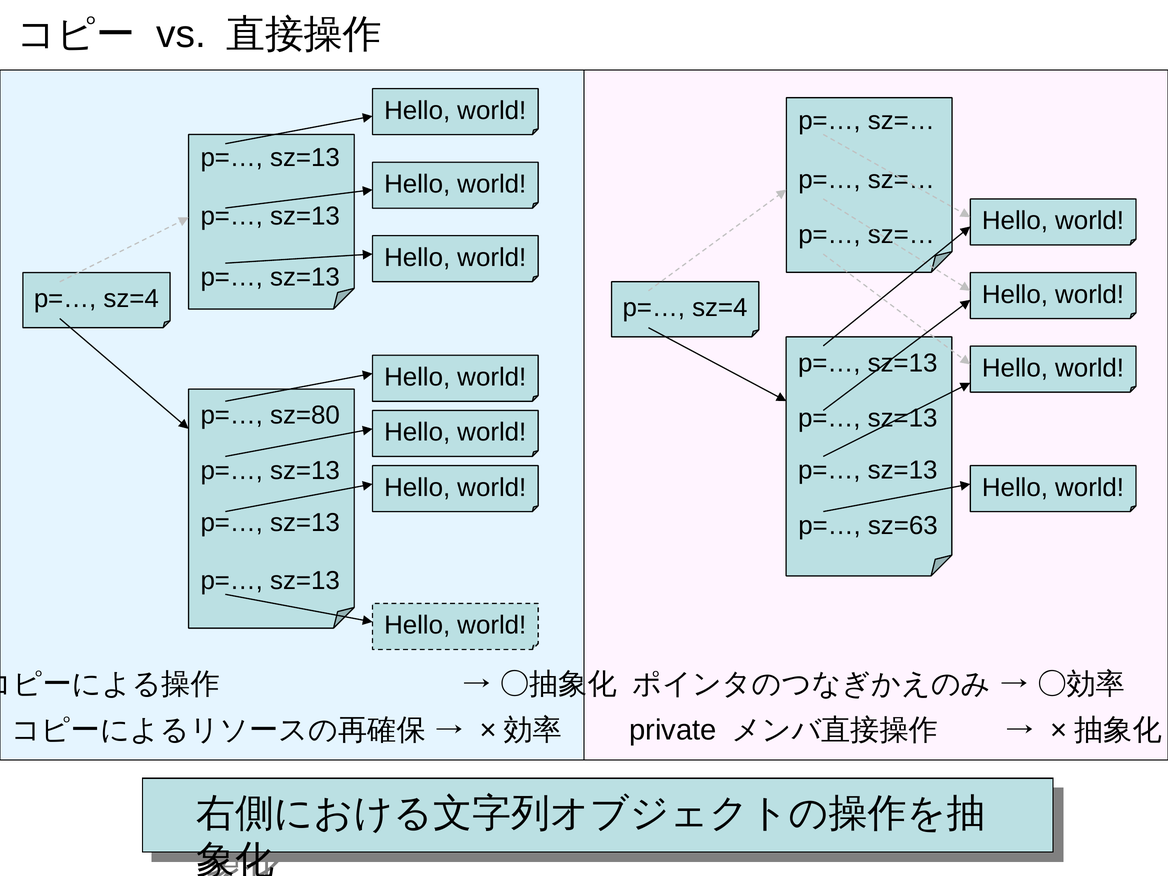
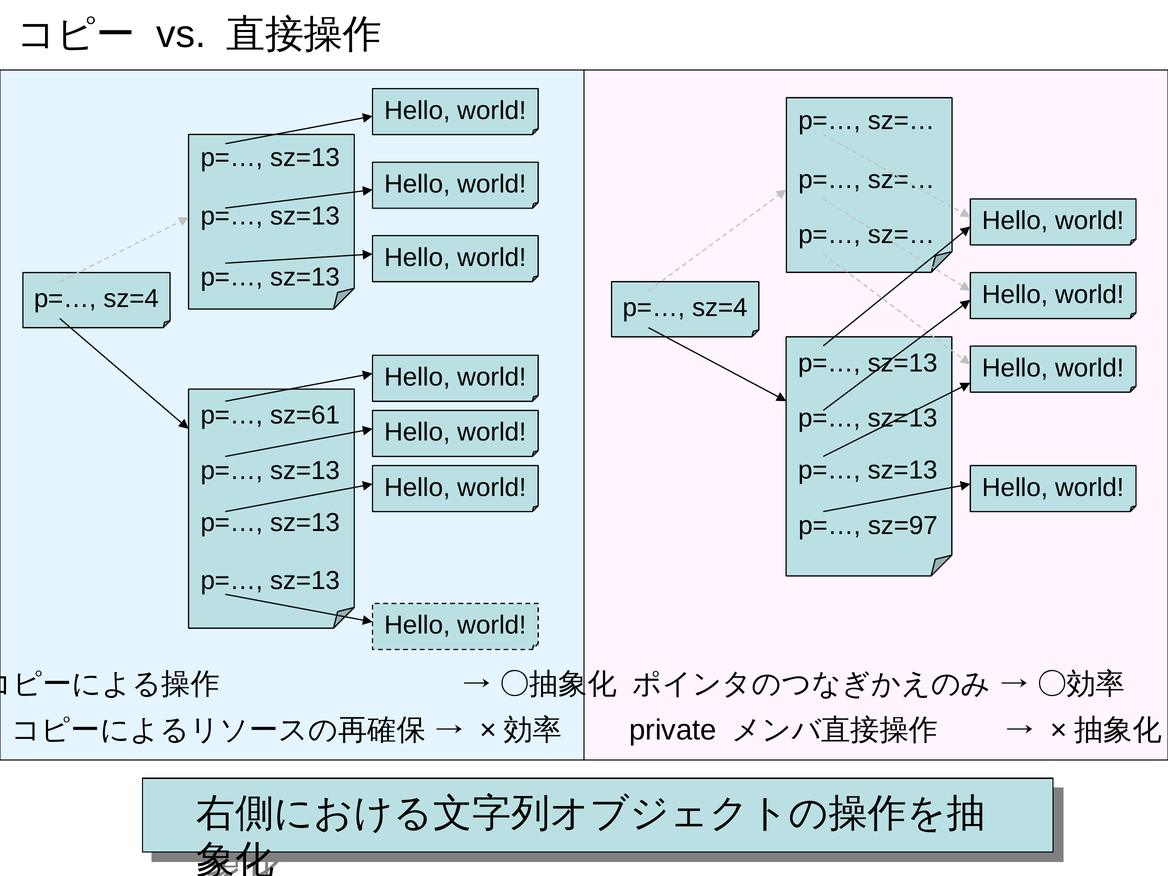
sz=80: sz=80 -> sz=61 (305, 415)
sz=63: sz=63 -> sz=97 (903, 526)
